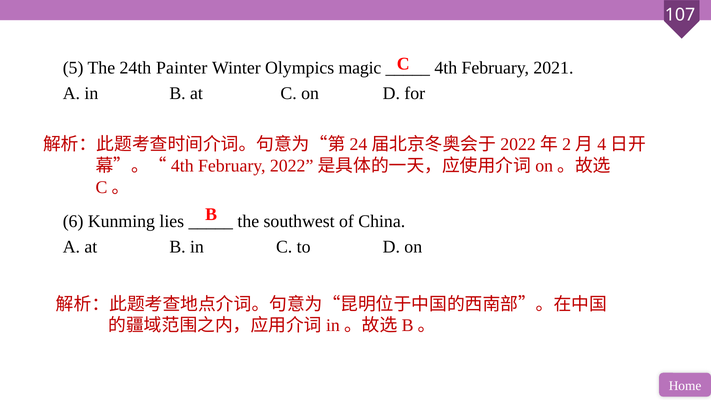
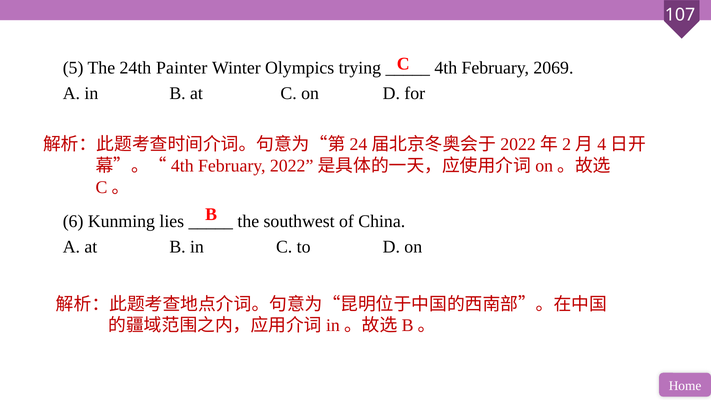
magic: magic -> trying (360, 68)
2021: 2021 -> 2069 (553, 68)
